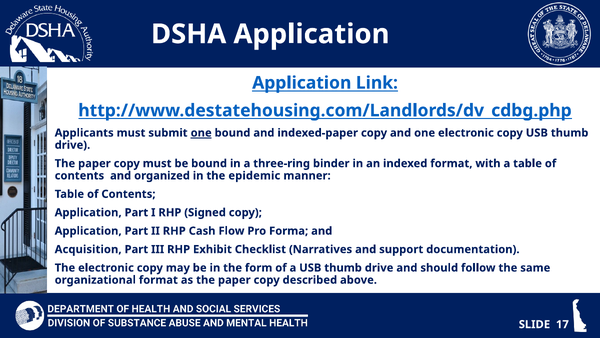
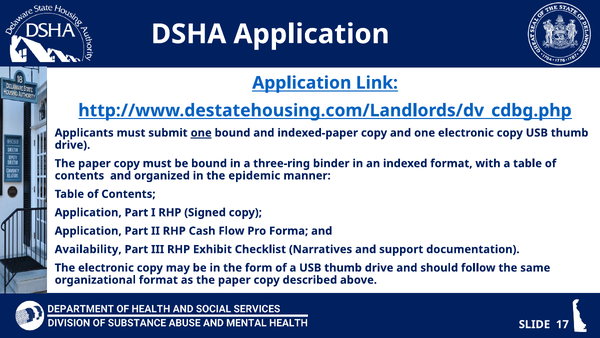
Acquisition: Acquisition -> Availability (88, 249)
